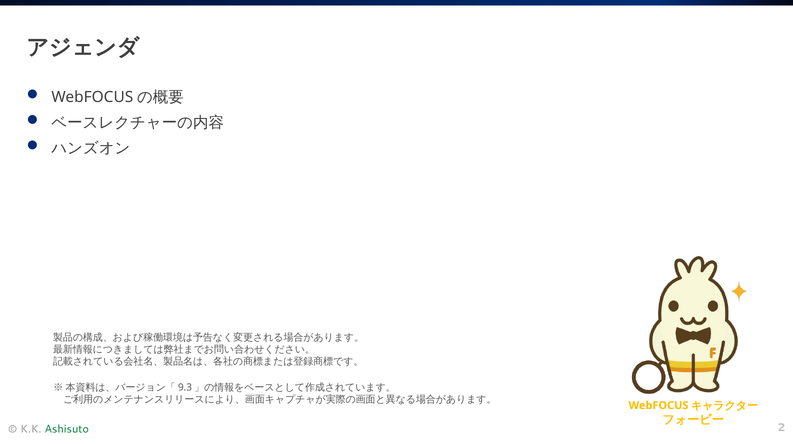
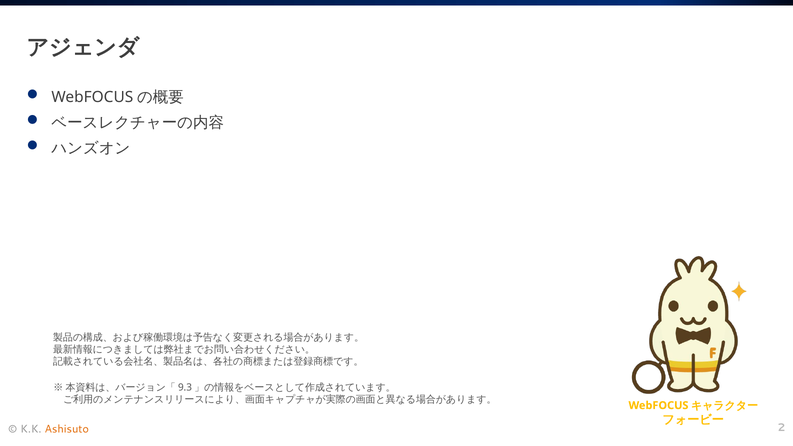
Ashisuto colour: green -> orange (67, 429)
